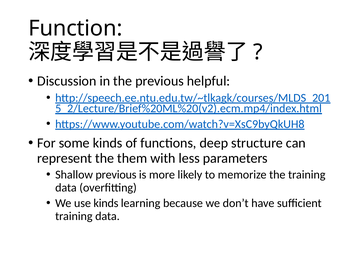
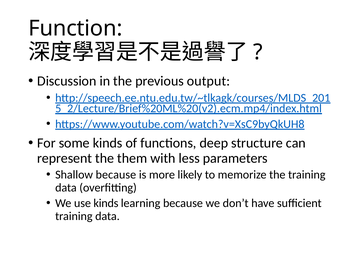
helpful: helpful -> output (209, 81)
Shallow previous: previous -> because (116, 174)
